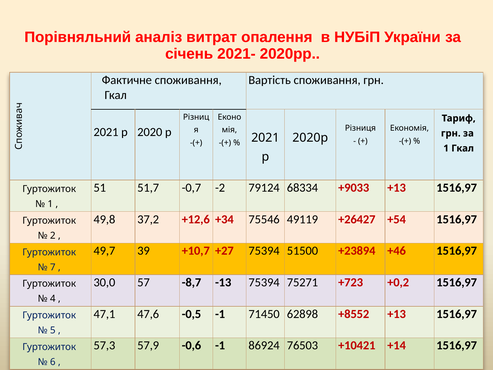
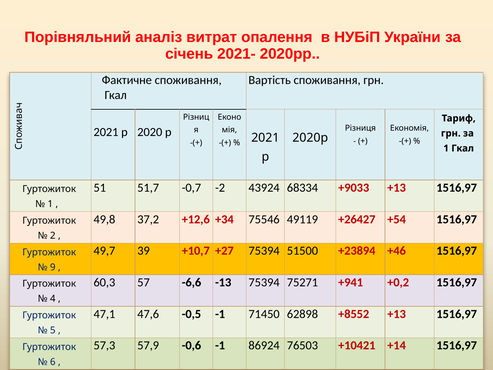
79124: 79124 -> 43924 (264, 188)
7: 7 -> 9 (53, 267)
30,0: 30,0 -> 60,3 (104, 282)
-8,7: -8,7 -> -6,6 (191, 282)
+723: +723 -> +941 (351, 282)
